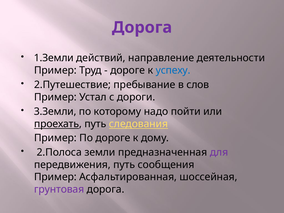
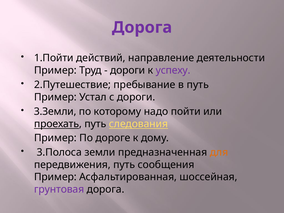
1.Земли: 1.Земли -> 1.Пойти (54, 58)
дороге: дороге -> дороги (128, 70)
успеху colour: blue -> purple (173, 70)
в слов: слов -> путь (198, 85)
2.Полоса: 2.Полоса -> 3.Полоса (59, 152)
для colour: purple -> orange (219, 152)
